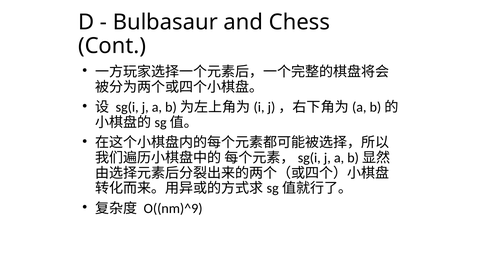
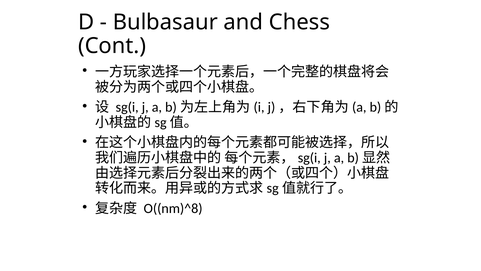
O((nm)^9: O((nm)^9 -> O((nm)^8 (173, 208)
